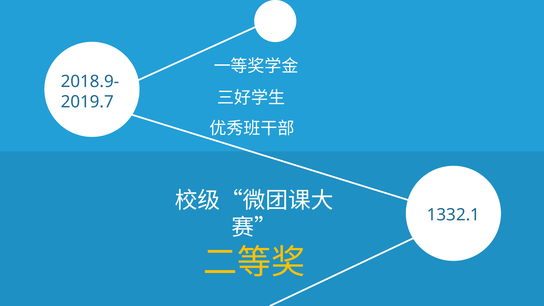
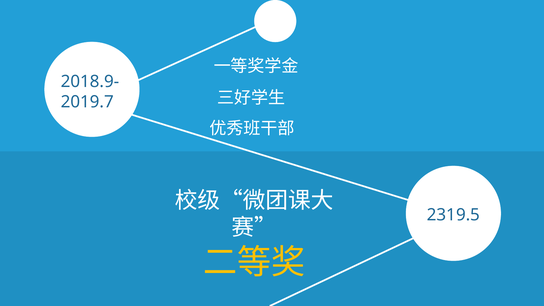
1332.1: 1332.1 -> 2319.5 (453, 215)
